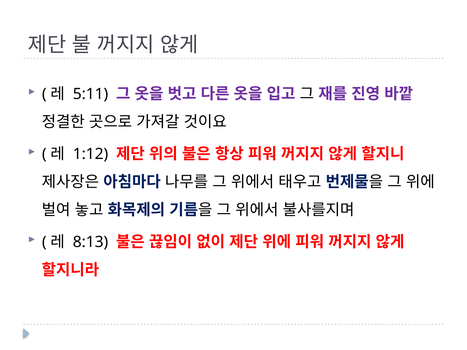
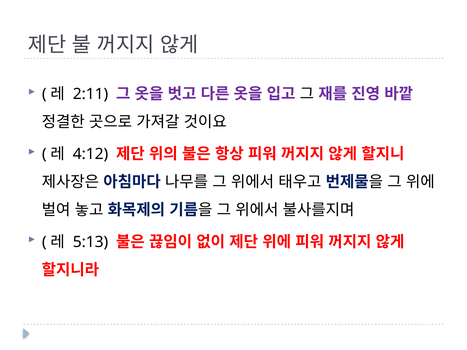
5:11: 5:11 -> 2:11 (91, 94)
1:12: 1:12 -> 4:12 (91, 154)
8:13: 8:13 -> 5:13 (91, 242)
